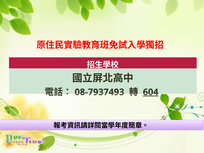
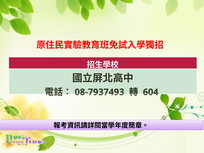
604 underline: present -> none (151, 92)
